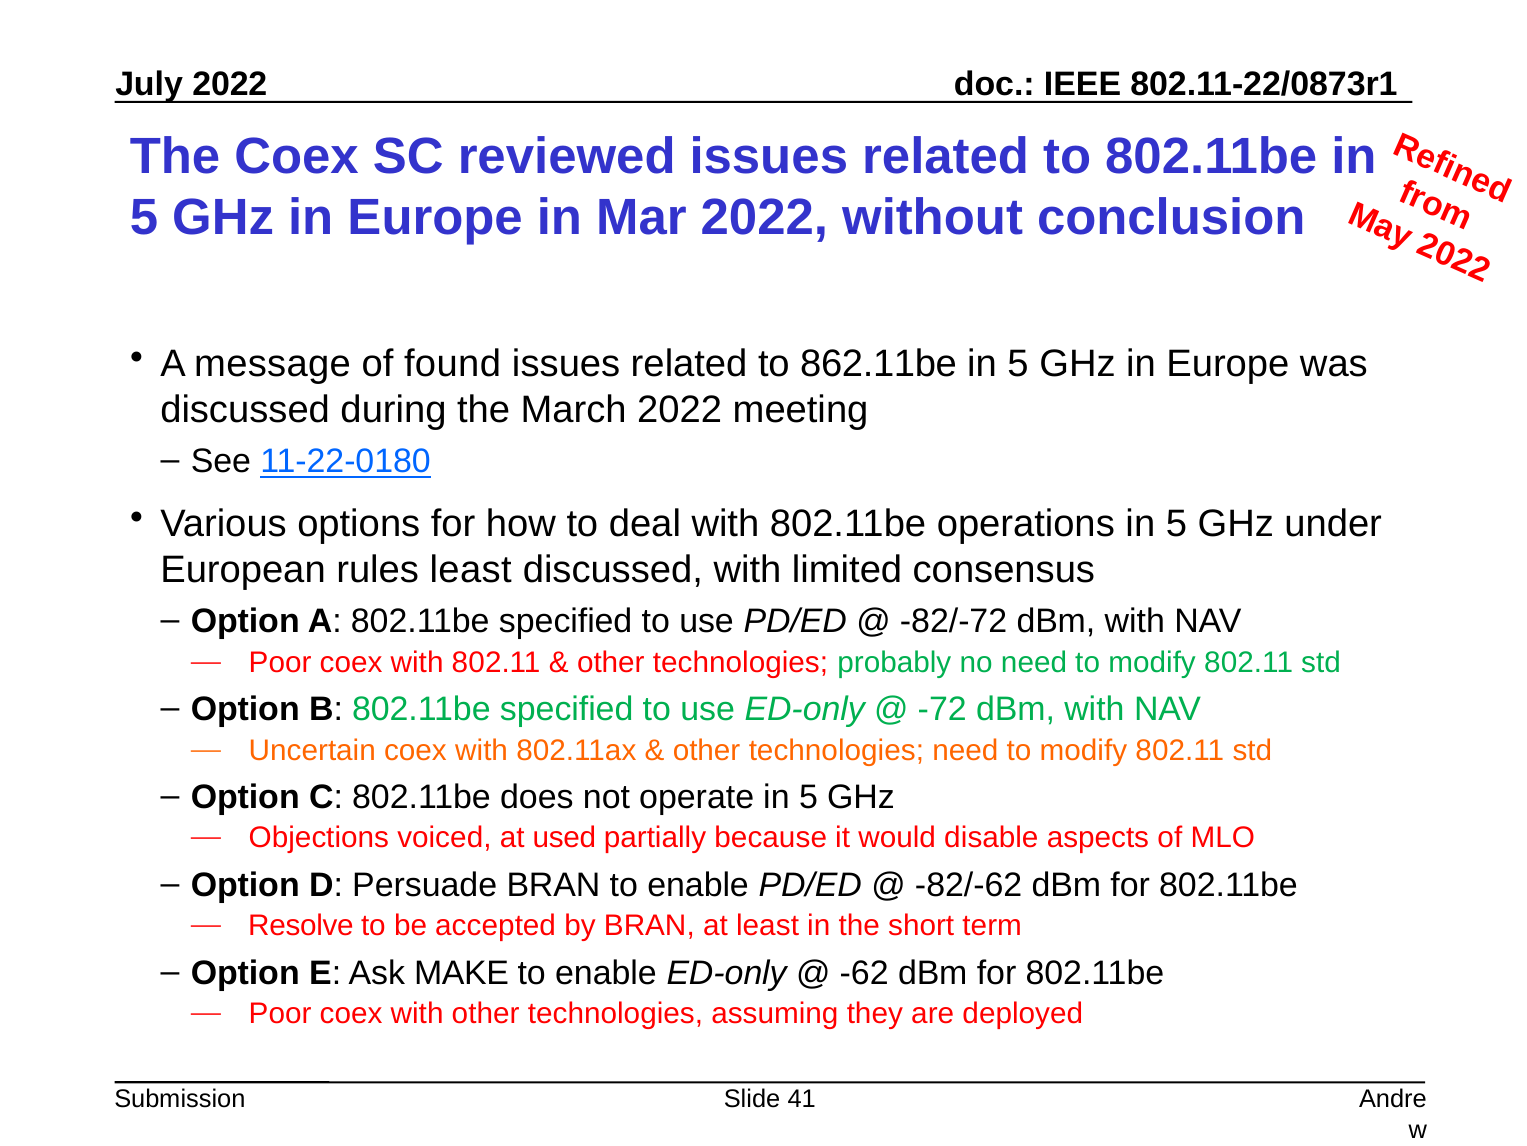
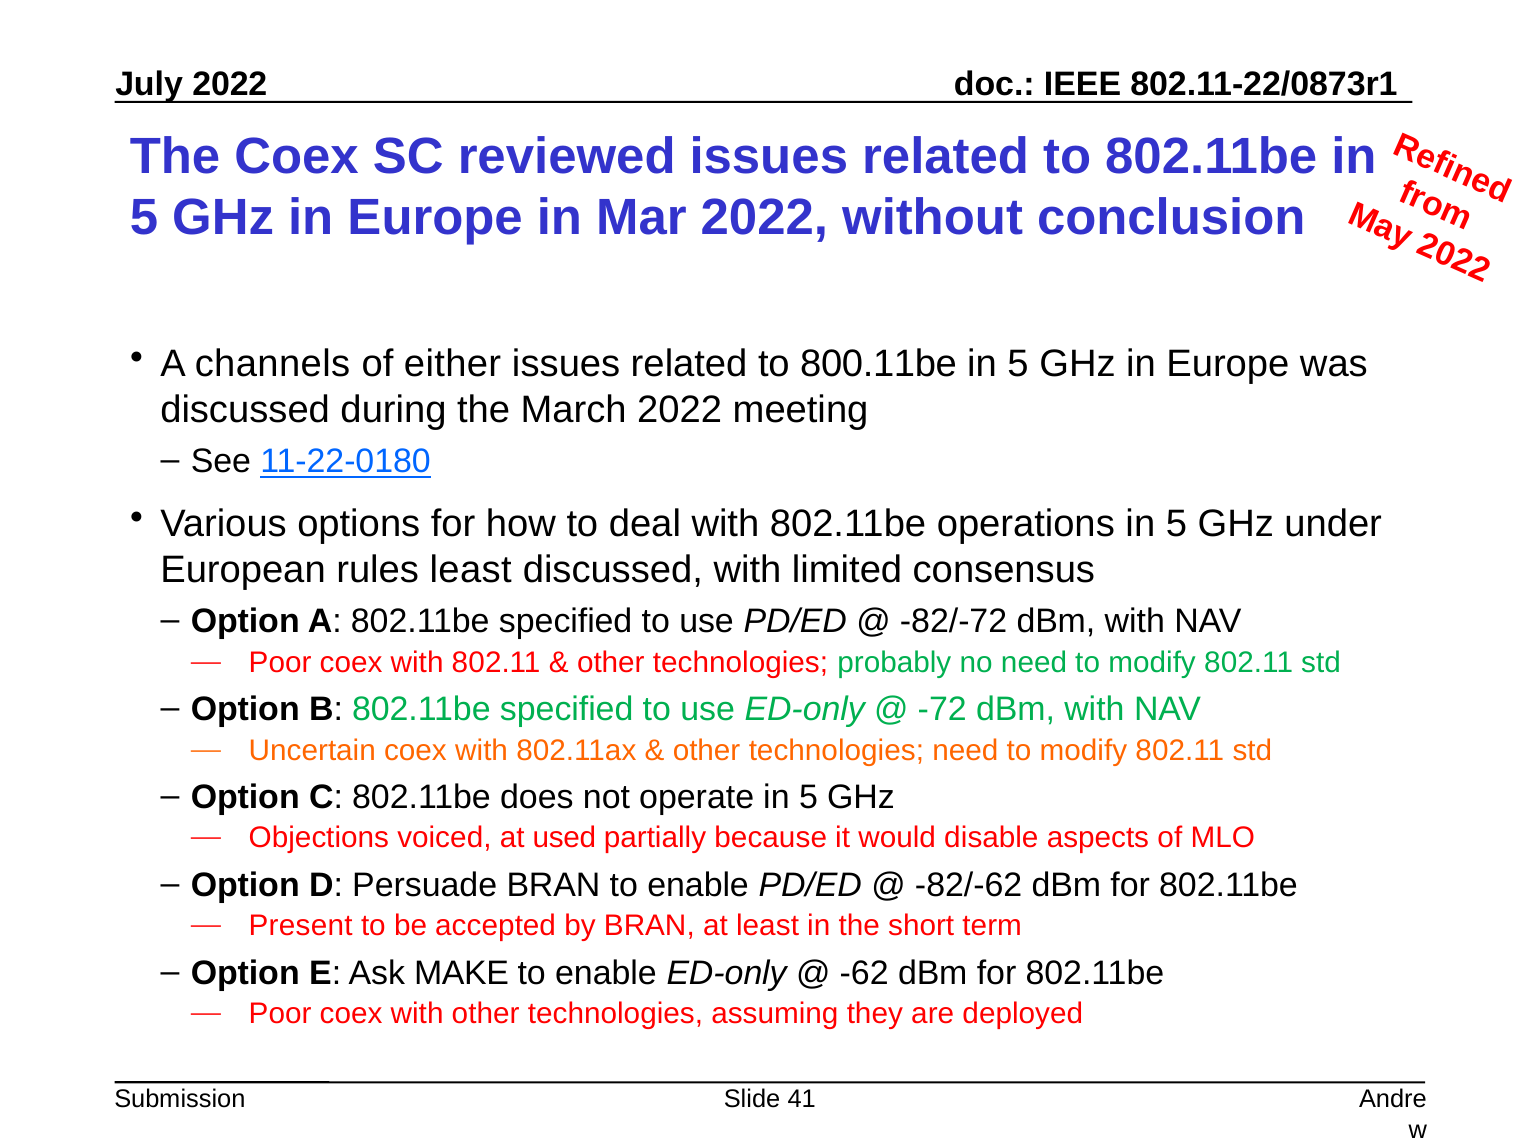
message: message -> channels (272, 364)
found: found -> either (453, 364)
862.11be: 862.11be -> 800.11be (879, 364)
Resolve: Resolve -> Present (301, 925)
